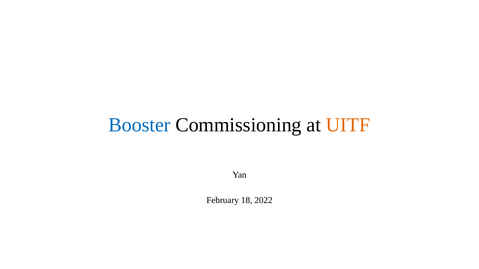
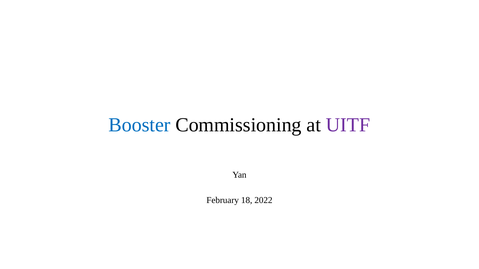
UITF colour: orange -> purple (348, 125)
